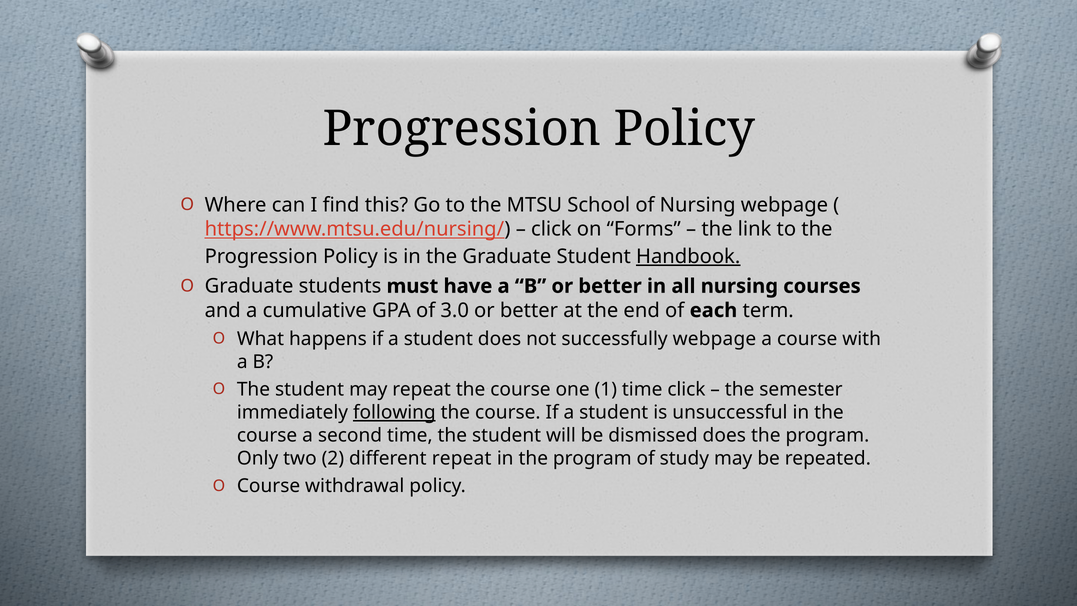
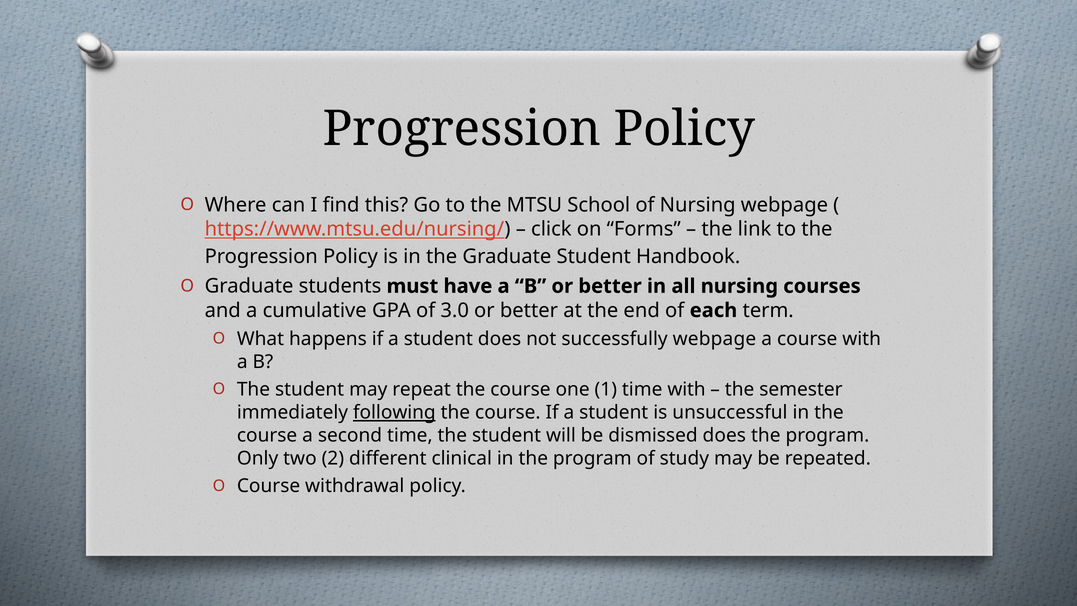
Handbook underline: present -> none (688, 256)
time click: click -> with (686, 389)
different repeat: repeat -> clinical (462, 458)
